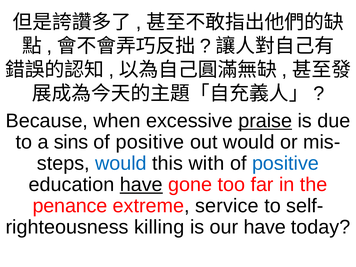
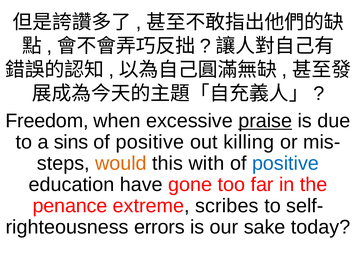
Because: Because -> Freedom (47, 121)
out would: would -> killing (249, 142)
would colour: blue -> orange (121, 163)
have underline: present -> none (141, 185)
service: service -> scribes (227, 206)
killing: killing -> errors (159, 227)
our have: have -> sake (265, 227)
